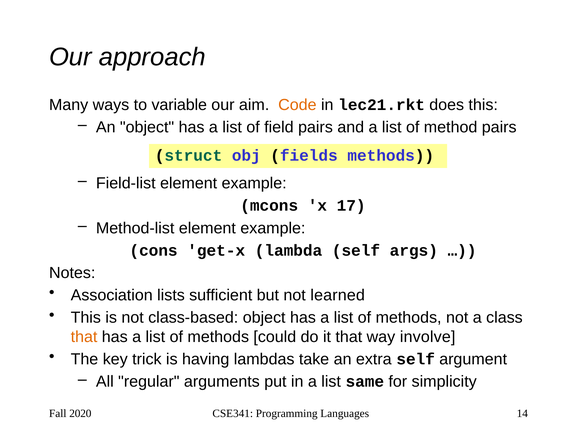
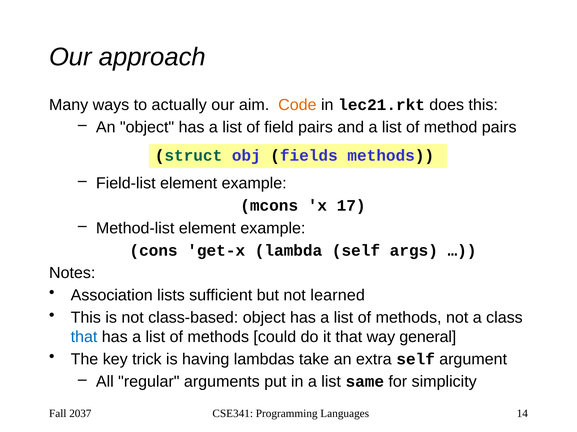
variable: variable -> actually (179, 105)
that colour: orange -> blue (84, 337)
involve: involve -> general (428, 337)
2020: 2020 -> 2037 (80, 414)
